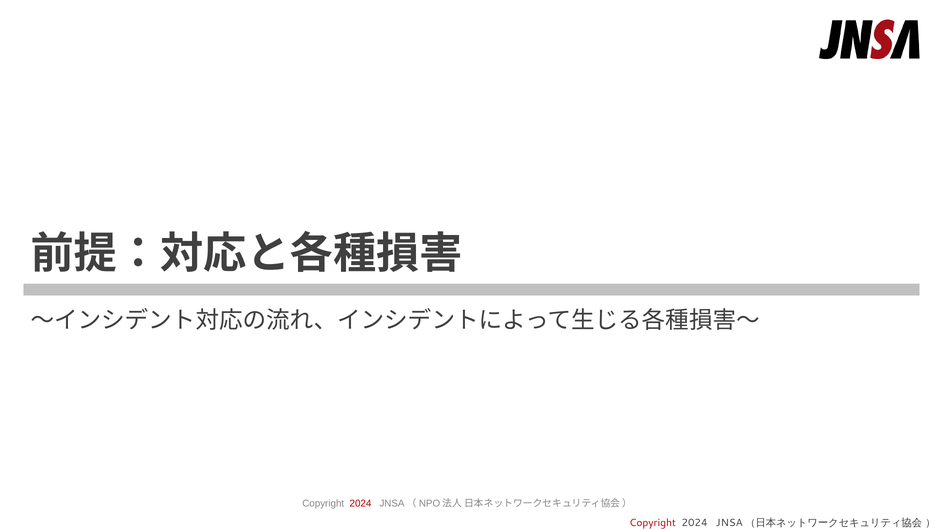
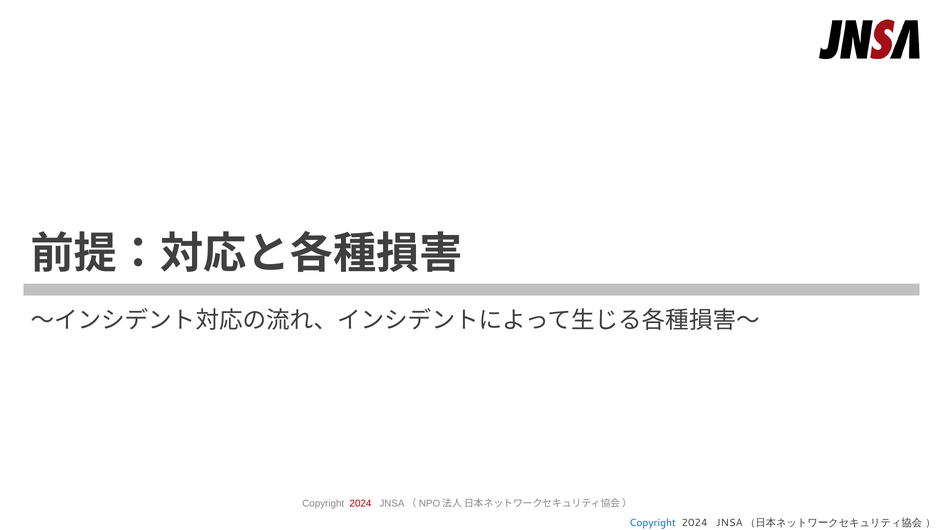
Copyright colour: red -> blue (653, 523)
